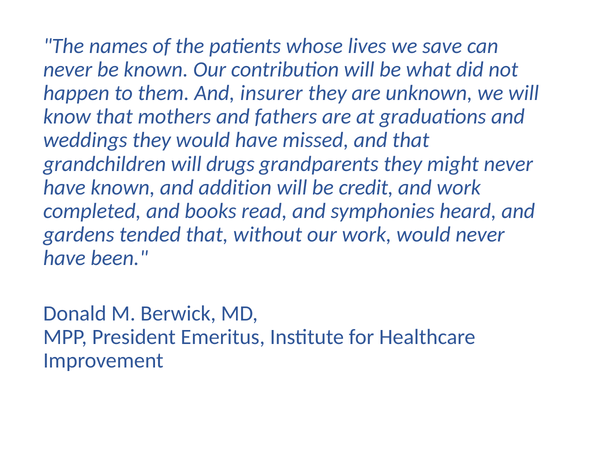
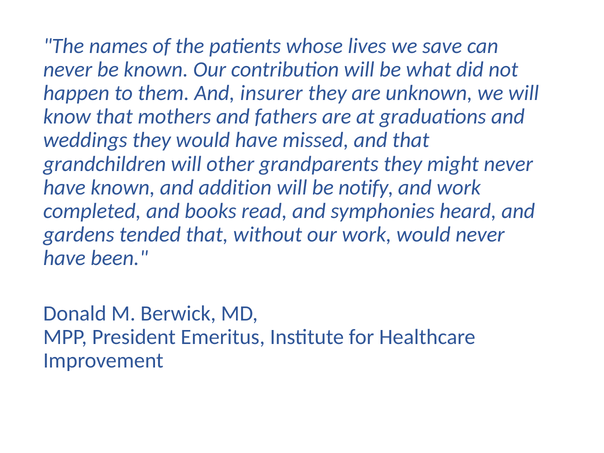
drugs: drugs -> other (230, 164)
credit: credit -> notify (366, 187)
